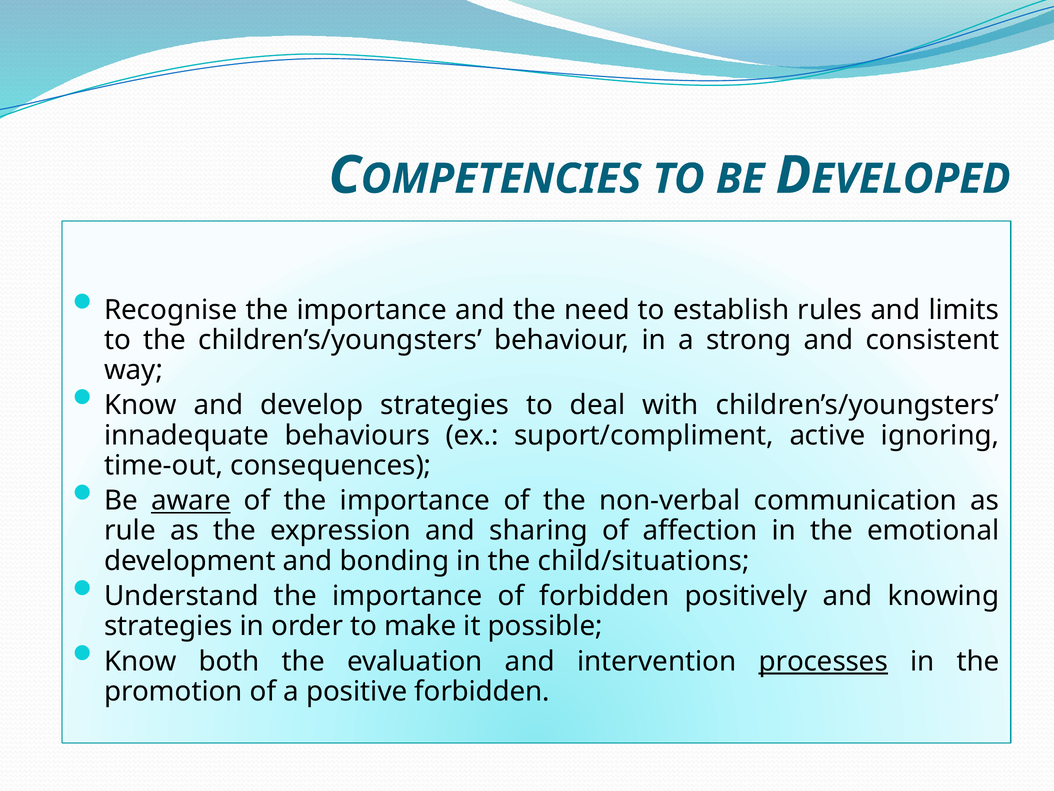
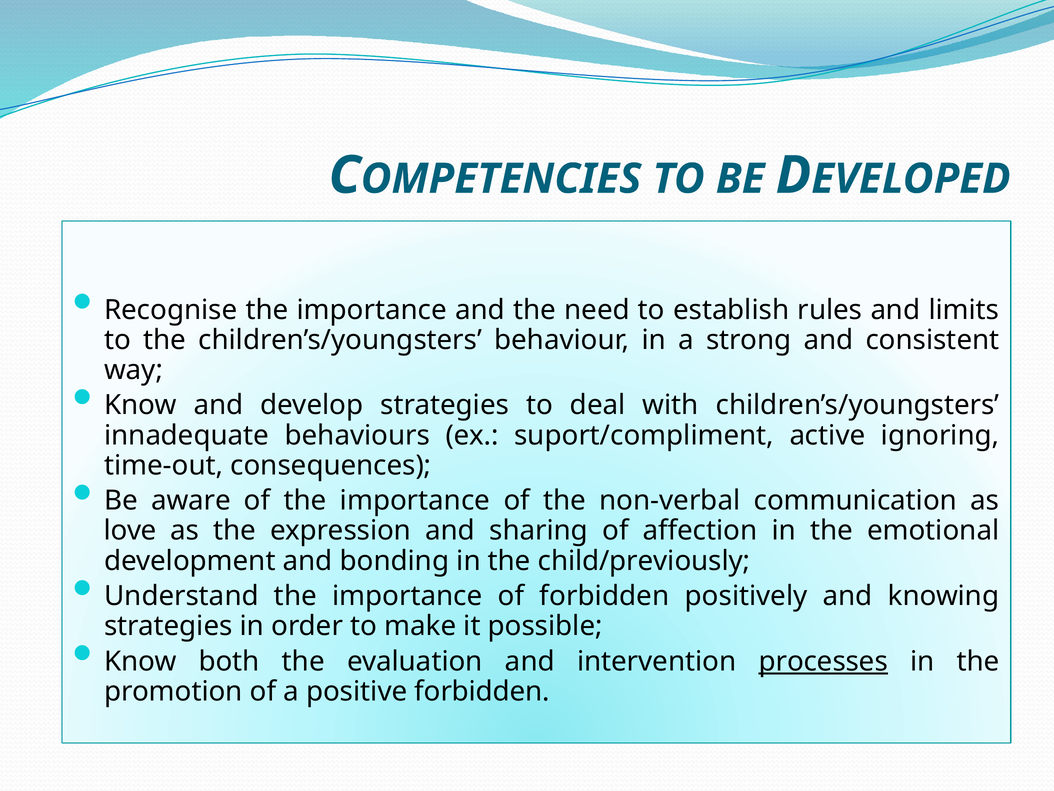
aware underline: present -> none (191, 500)
rule: rule -> love (130, 530)
child/situations: child/situations -> child/previously (644, 560)
